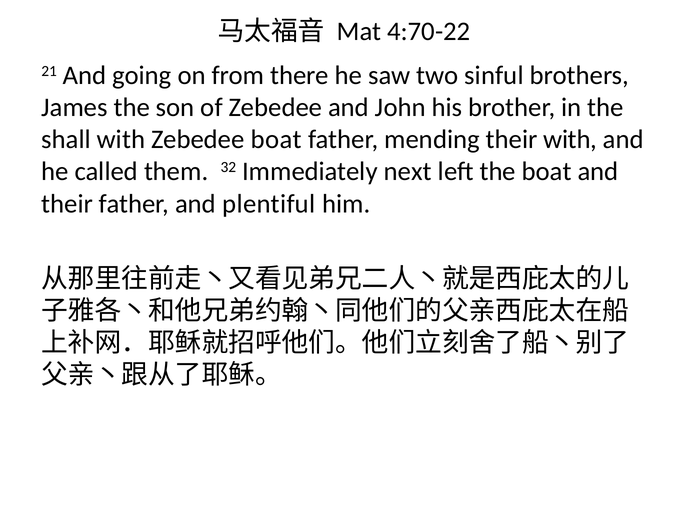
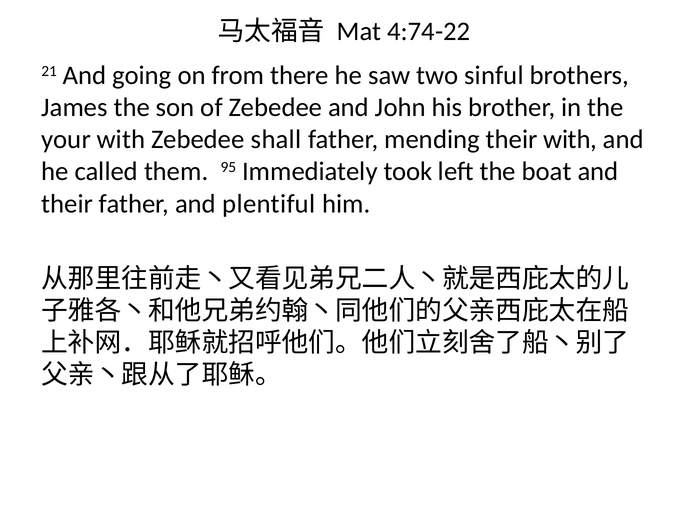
4:70-22: 4:70-22 -> 4:74-22 (429, 32)
shall: shall -> your (66, 139)
Zebedee boat: boat -> shall (276, 139)
32: 32 -> 95 (228, 167)
next: next -> took (408, 172)
